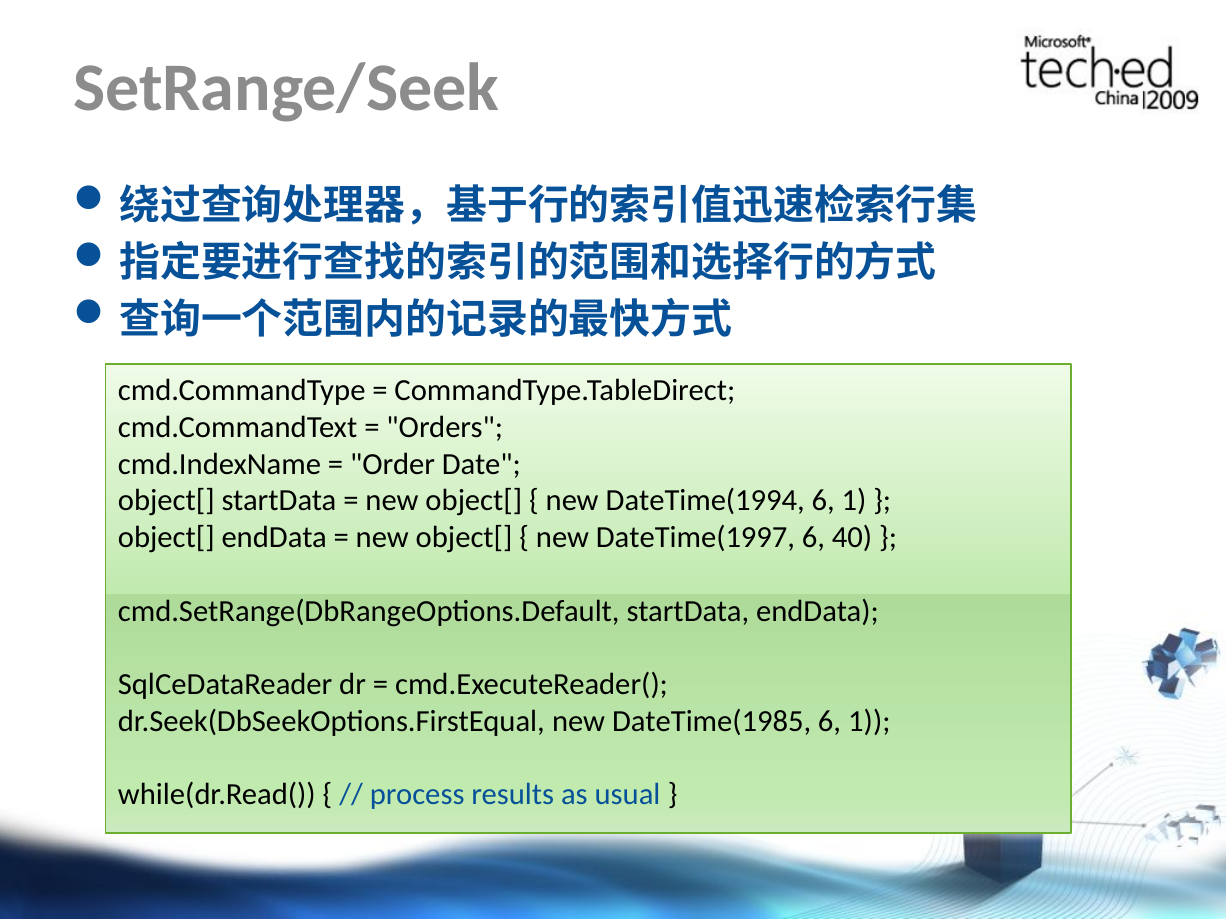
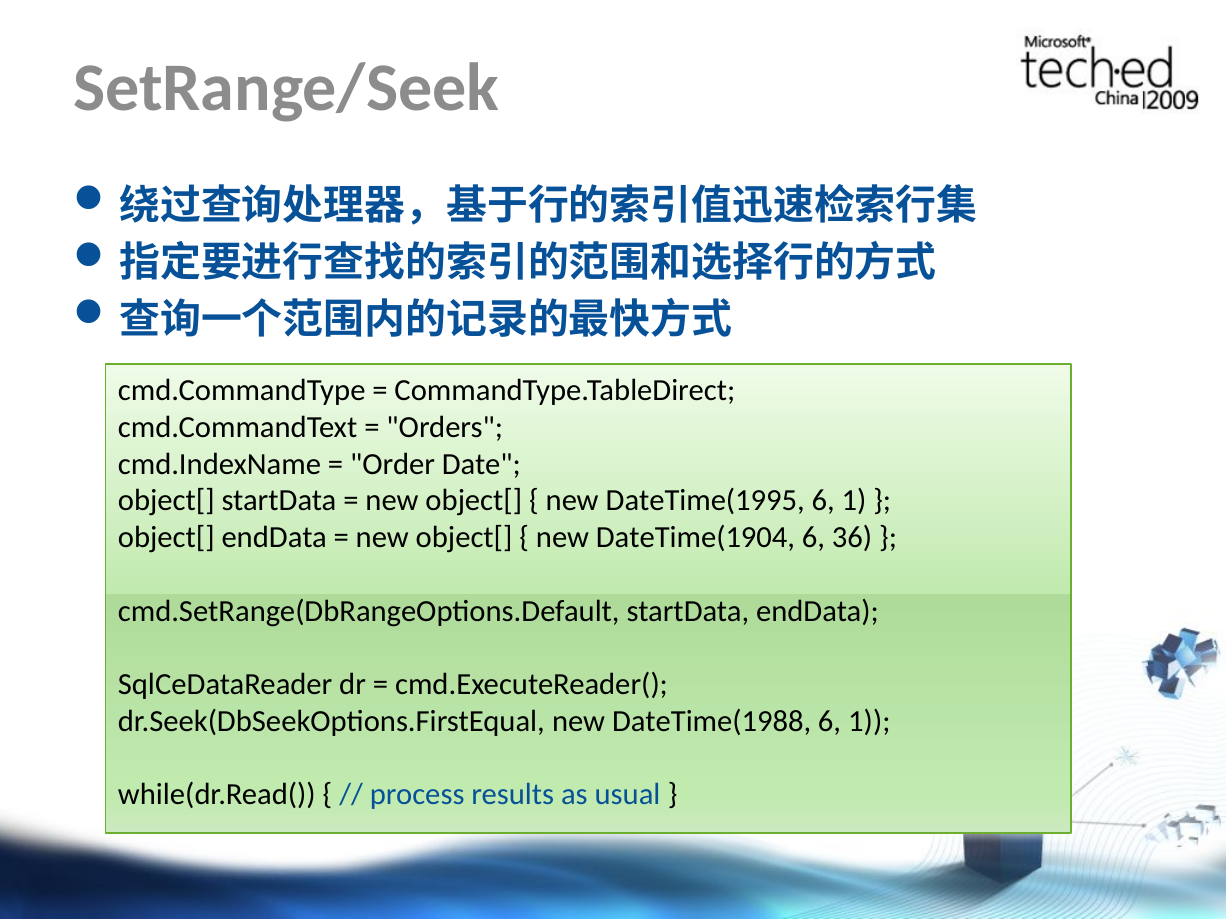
DateTime(1994: DateTime(1994 -> DateTime(1995 (705, 501)
DateTime(1997: DateTime(1997 -> DateTime(1904 (695, 538)
40: 40 -> 36 (852, 538)
DateTime(1985: DateTime(1985 -> DateTime(1988 (712, 722)
